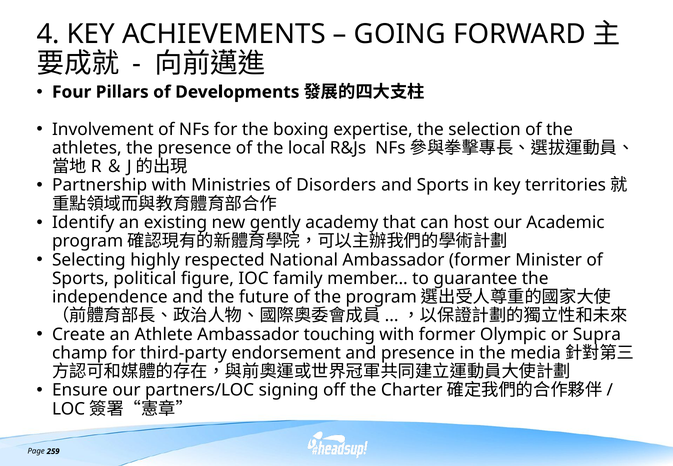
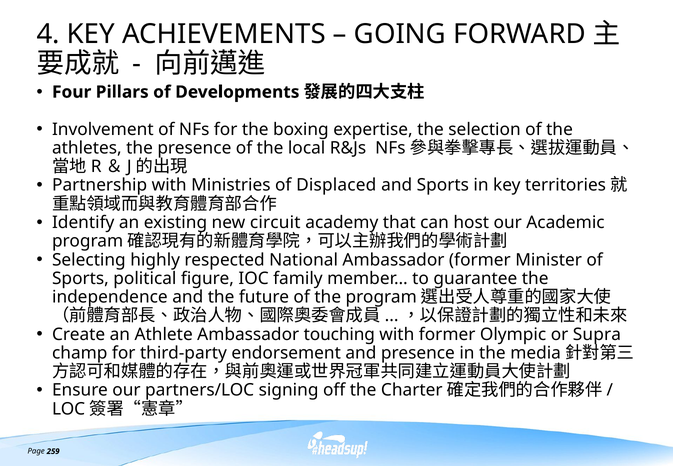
Disorders: Disorders -> Displaced (336, 185)
gently: gently -> circuit (275, 222)
